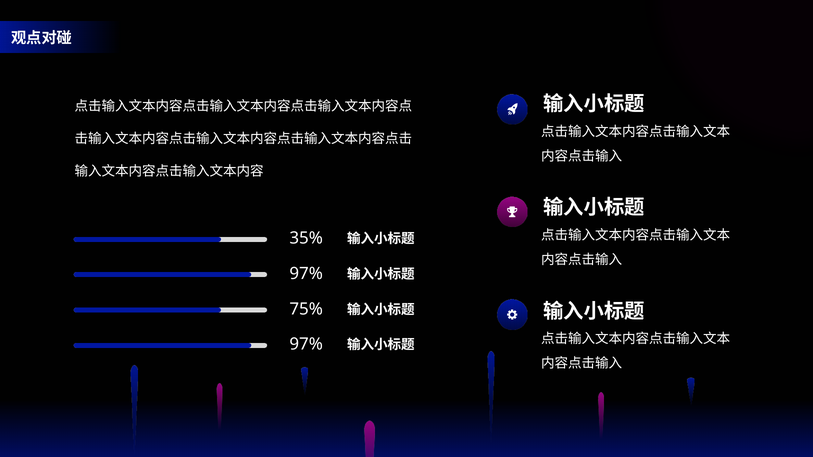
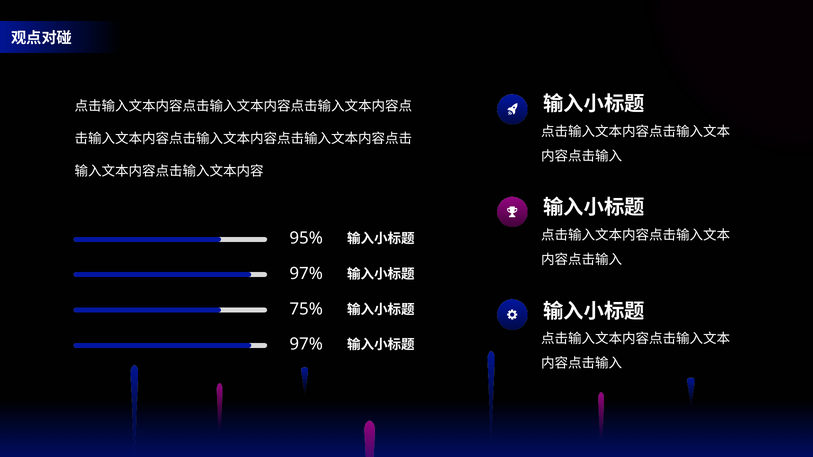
35%: 35% -> 95% (306, 238)
